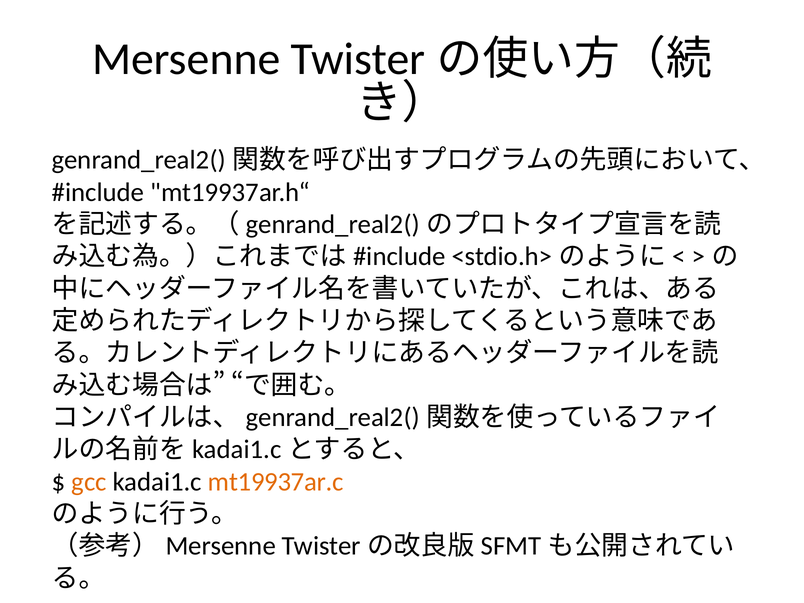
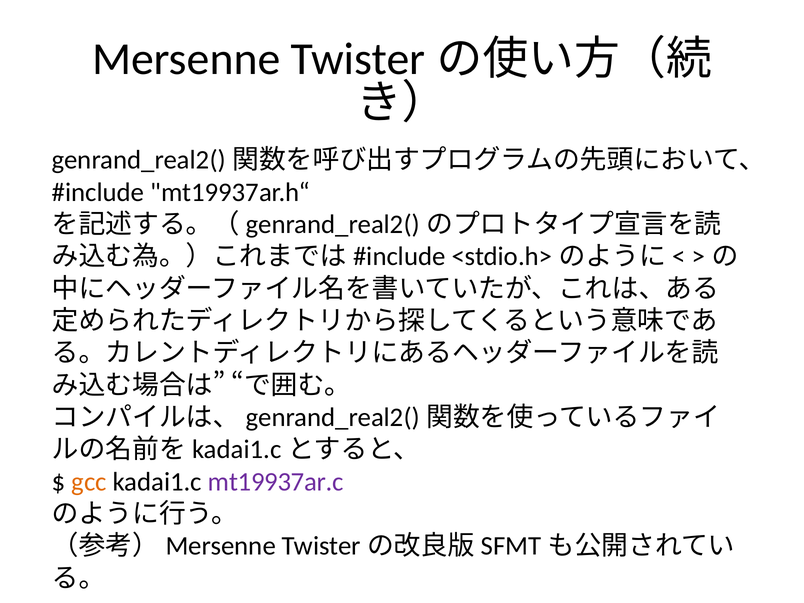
mt19937ar.c colour: orange -> purple (276, 482)
